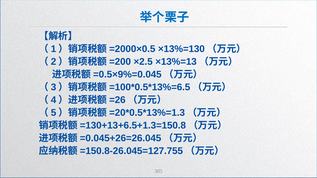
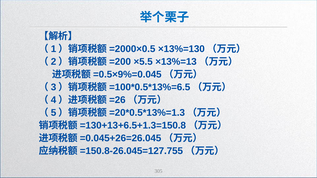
×2.5: ×2.5 -> ×5.5 (143, 62)
